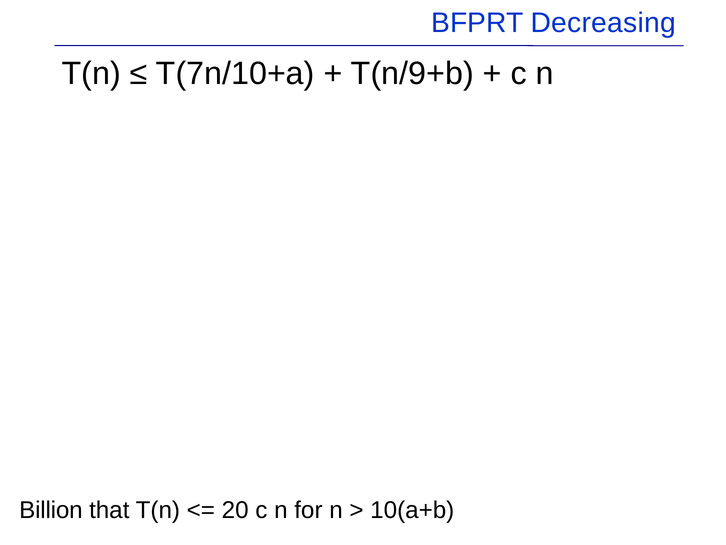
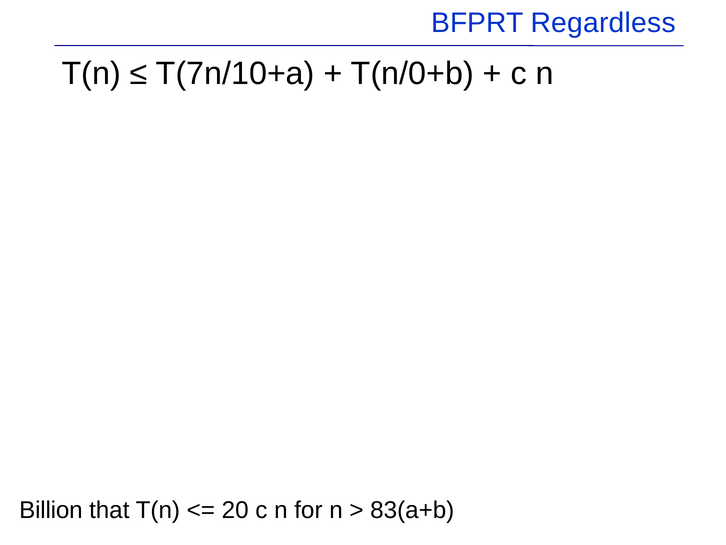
Decreasing: Decreasing -> Regardless (603, 23)
T(n/9+b: T(n/9+b -> T(n/0+b (412, 74)
10(a+b: 10(a+b -> 83(a+b (412, 510)
